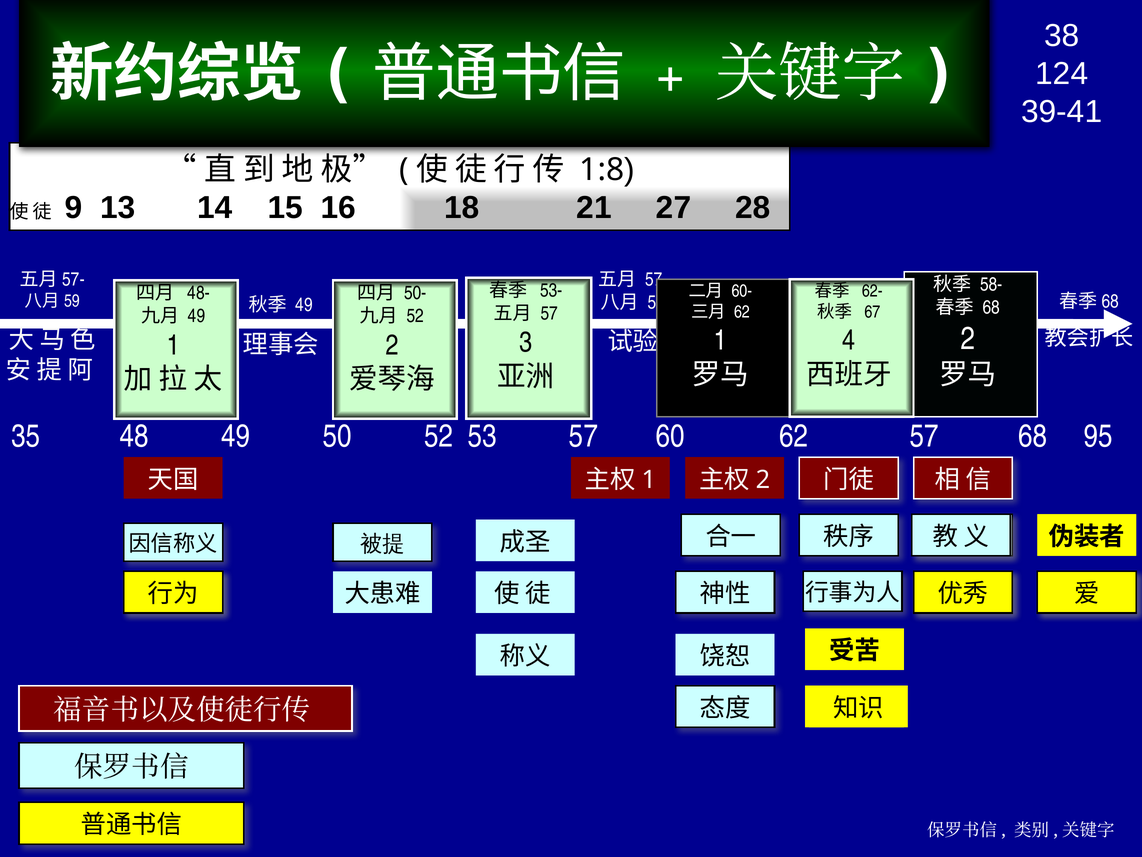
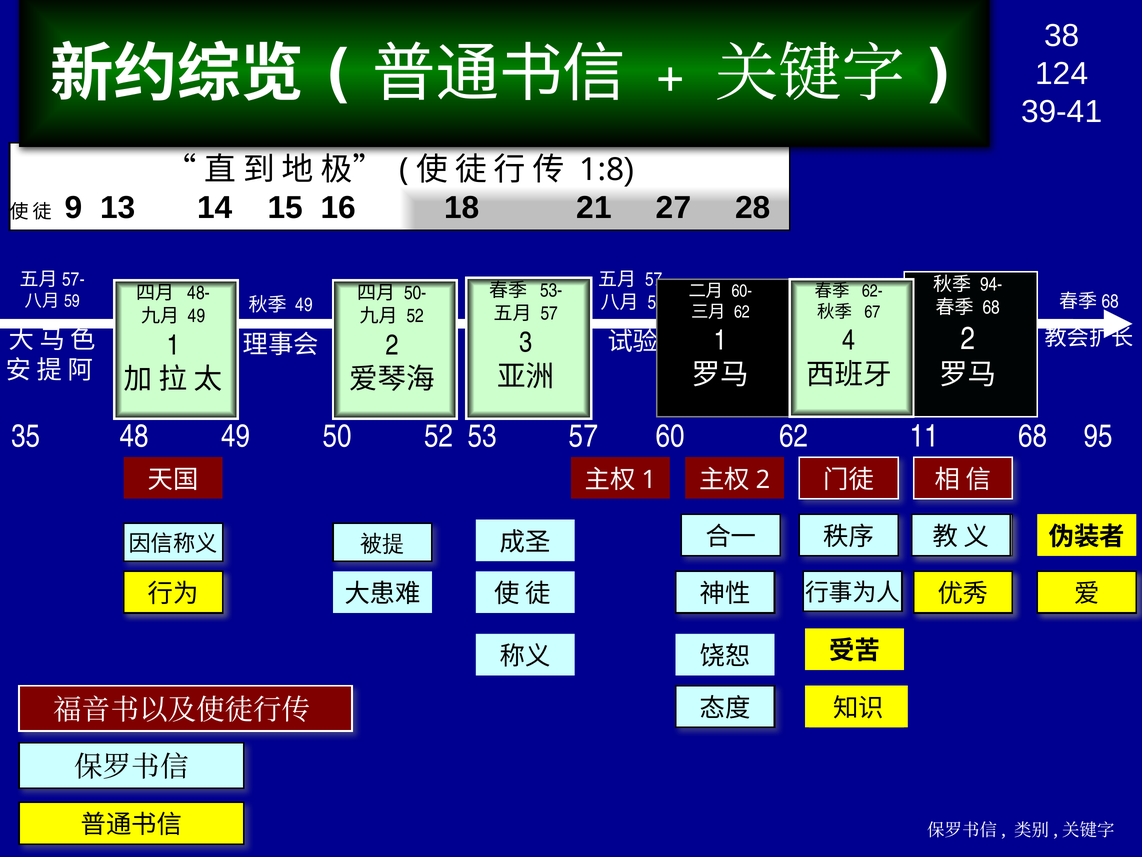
58-: 58- -> 94- (991, 284)
62 57: 57 -> 11 (924, 436)
